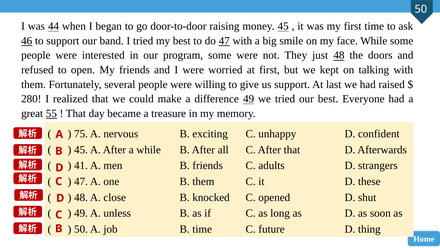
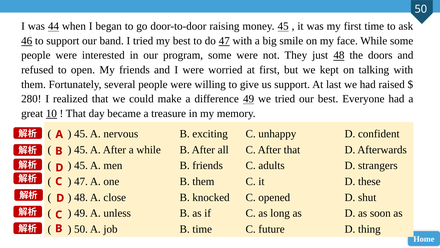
55: 55 -> 10 (51, 113)
75: 75 -> 45 (81, 134)
41: 41 -> 45 (81, 165)
